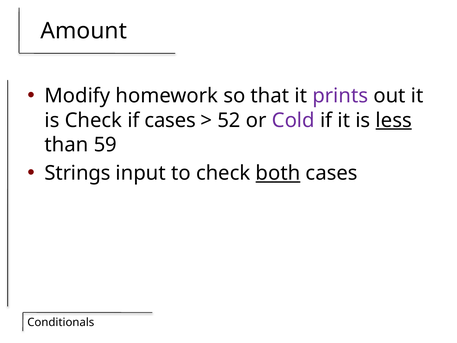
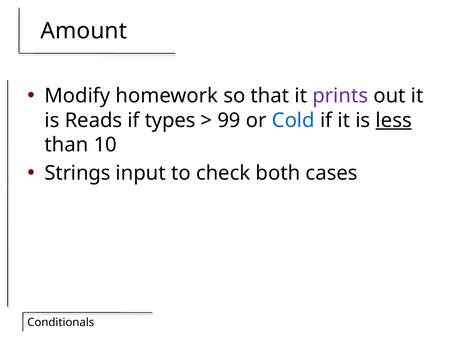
is Check: Check -> Reads (93, 120)
if cases: cases -> types (170, 120)
52: 52 -> 99 (229, 120)
Cold colour: purple -> blue (293, 120)
59: 59 -> 10 (105, 145)
both underline: present -> none (278, 173)
